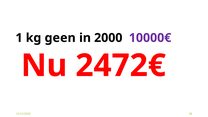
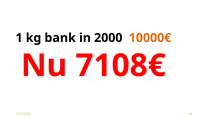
geen: geen -> bank (60, 38)
10000€ colour: purple -> orange (150, 38)
2472€: 2472€ -> 7108€ (121, 66)
